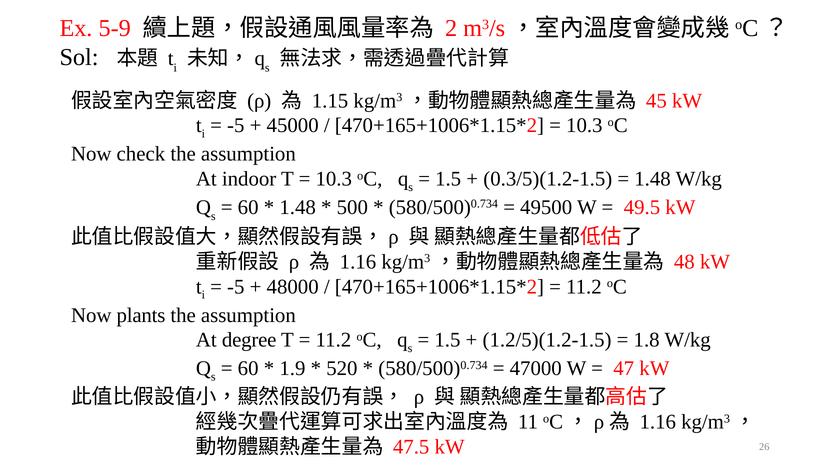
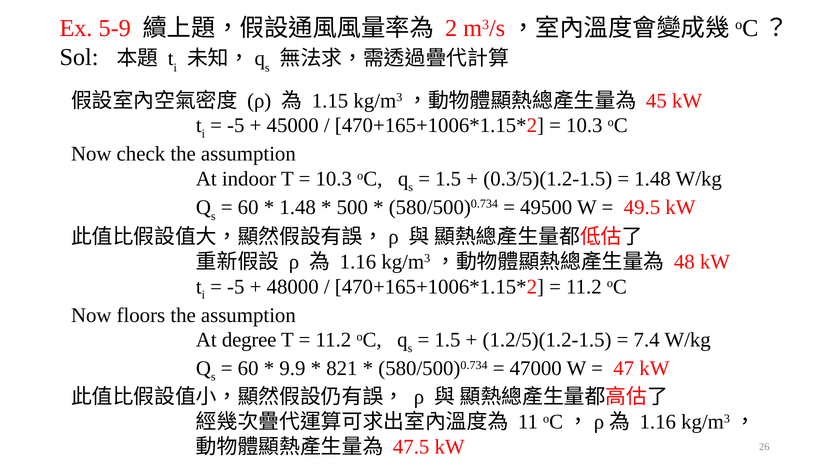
plants: plants -> floors (141, 316)
1.8: 1.8 -> 7.4 (647, 341)
1.9: 1.9 -> 9.9 (292, 369)
520: 520 -> 821 (342, 369)
